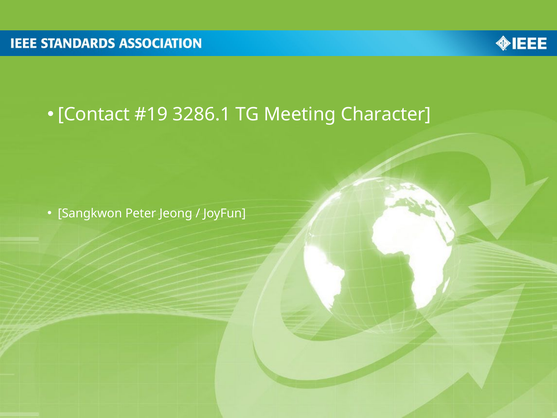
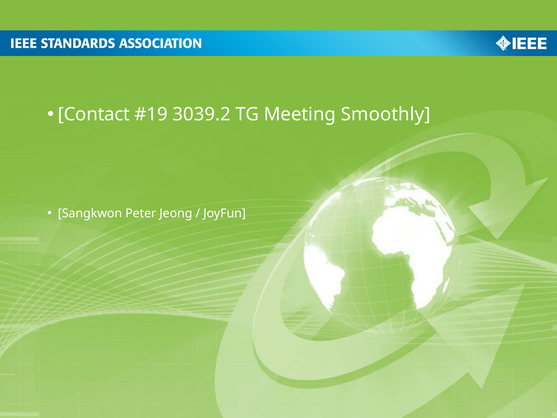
3286.1: 3286.1 -> 3039.2 (202, 114)
Character: Character -> Smoothly (386, 114)
